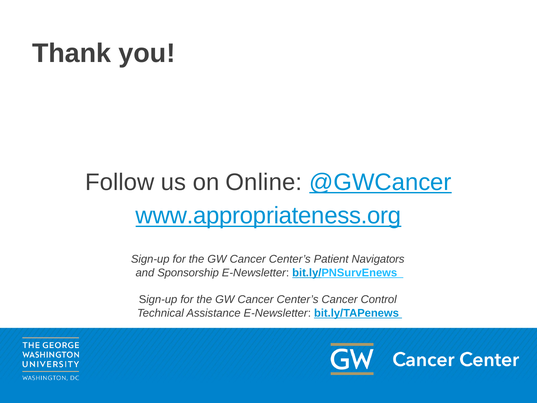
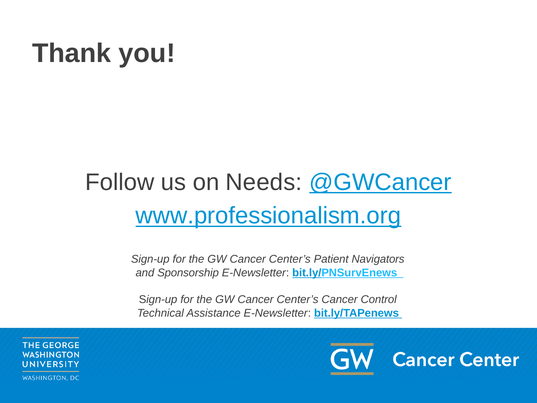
Online: Online -> Needs (264, 182)
www.appropriateness.org: www.appropriateness.org -> www.professionalism.org (268, 216)
